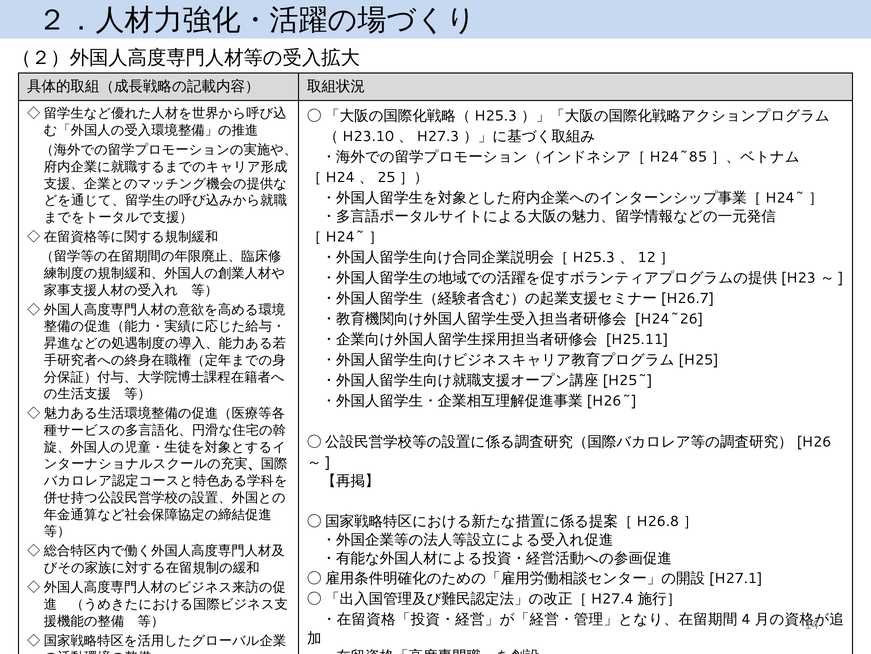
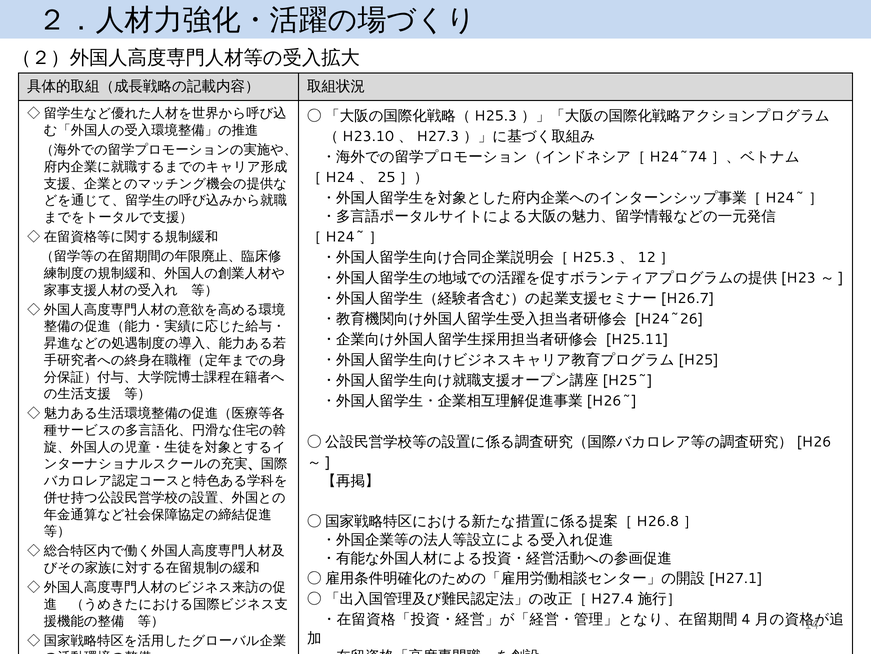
H24~85: H24~85 -> H24~74 (678, 157)
